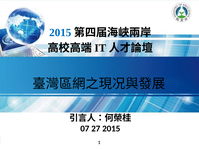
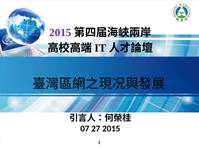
2015 colour: blue -> purple (60, 33)
